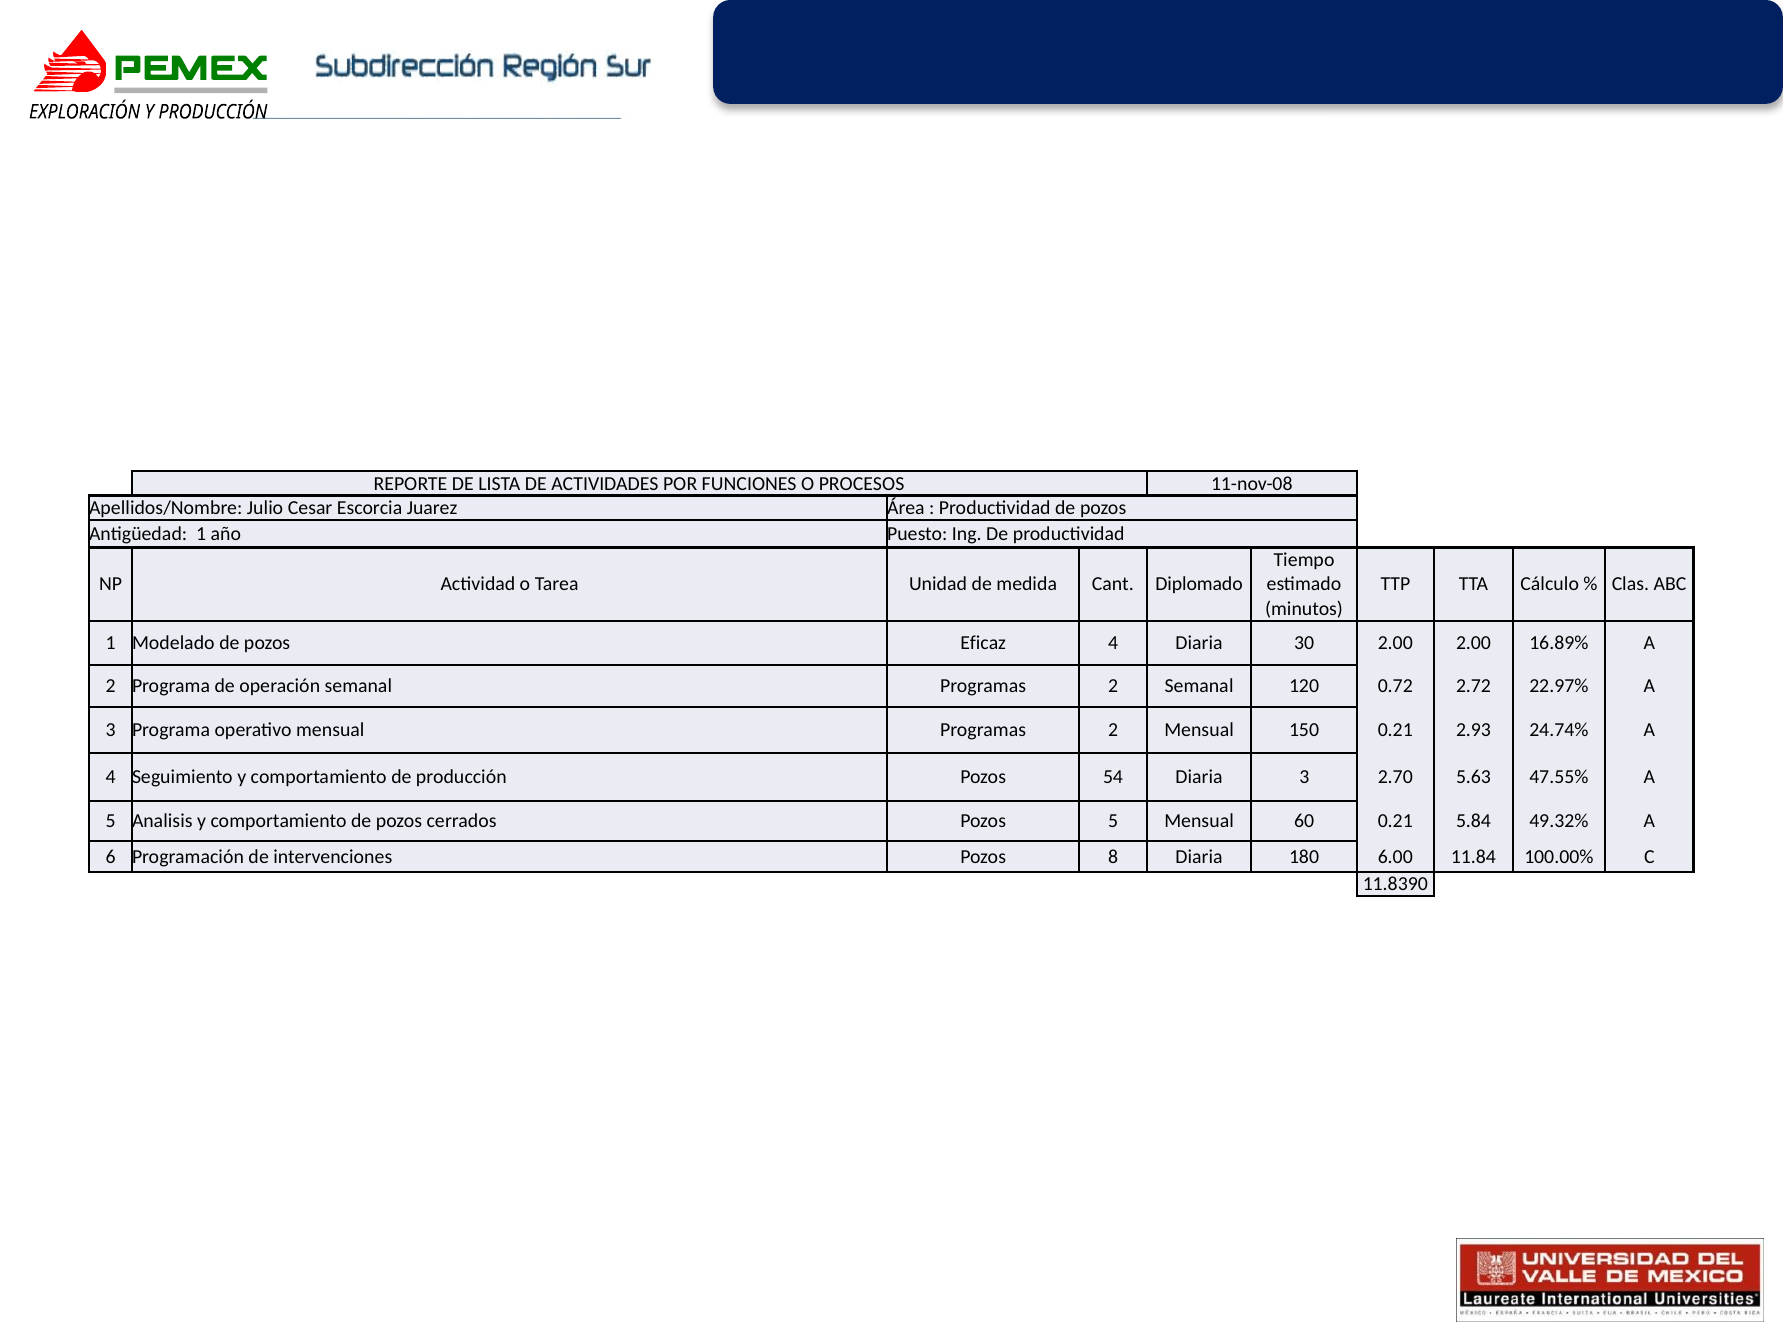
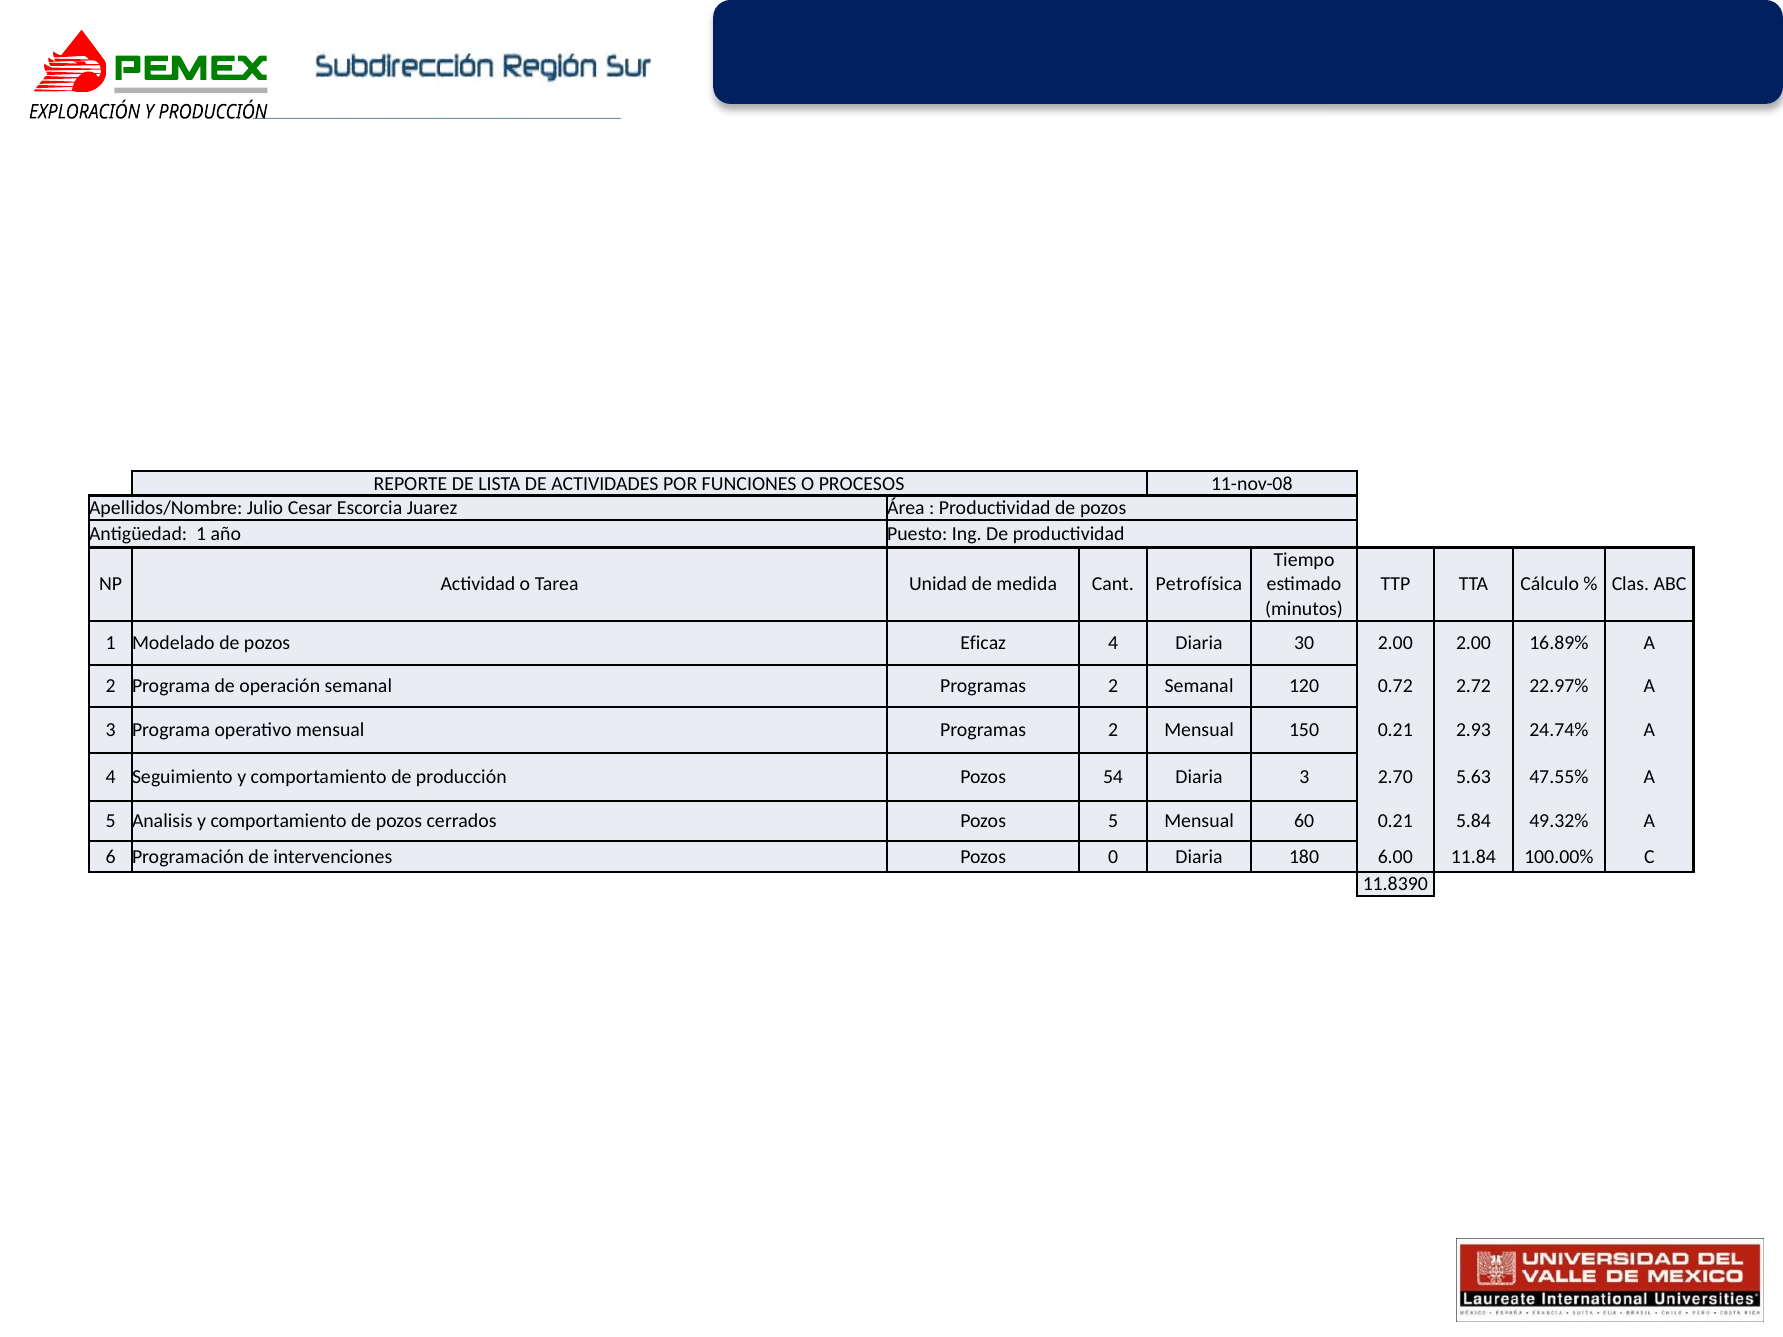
Diplomado: Diplomado -> Petrofísica (1199, 584)
8: 8 -> 0 (1113, 857)
